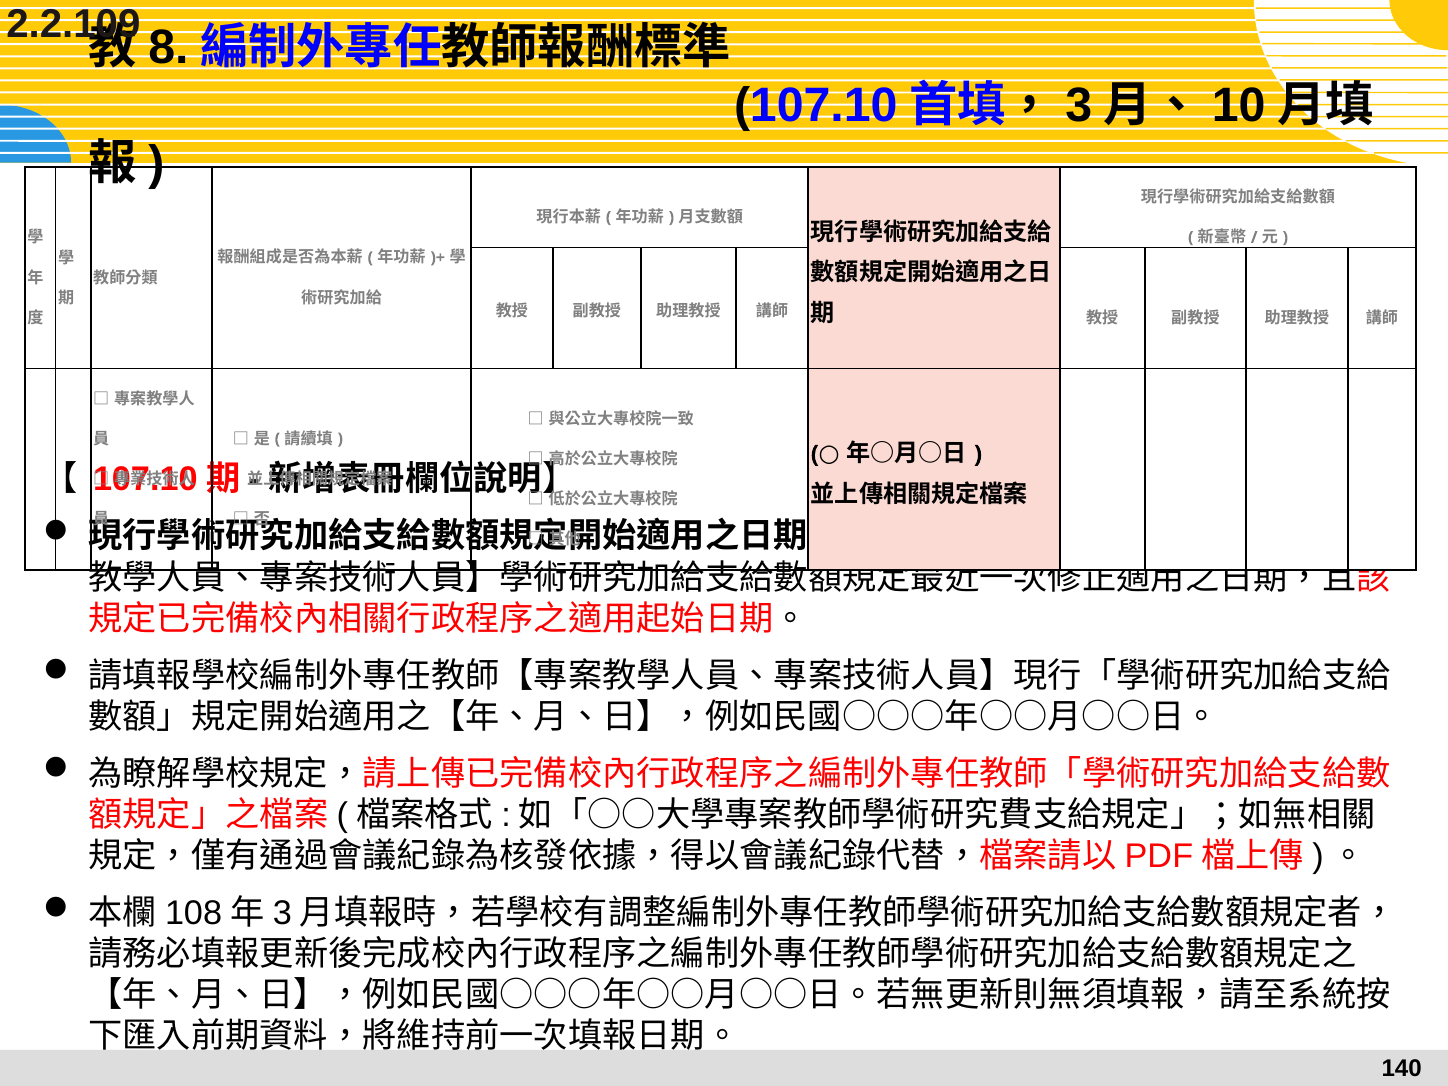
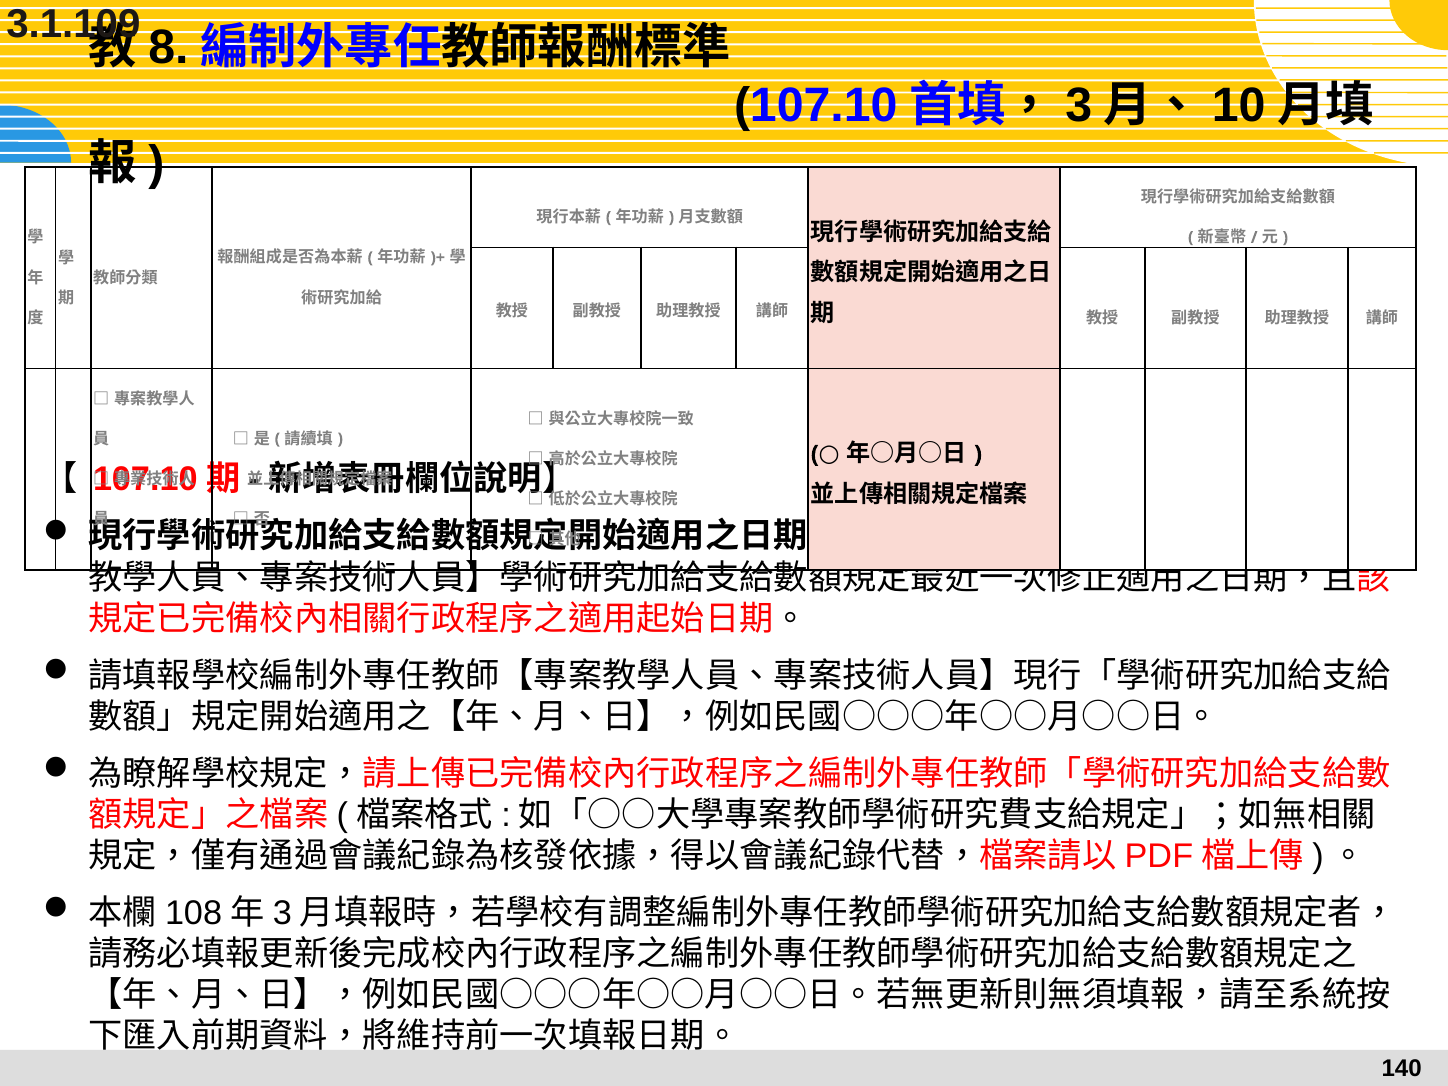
2.2.109: 2.2.109 -> 3.1.109 (73, 24)
